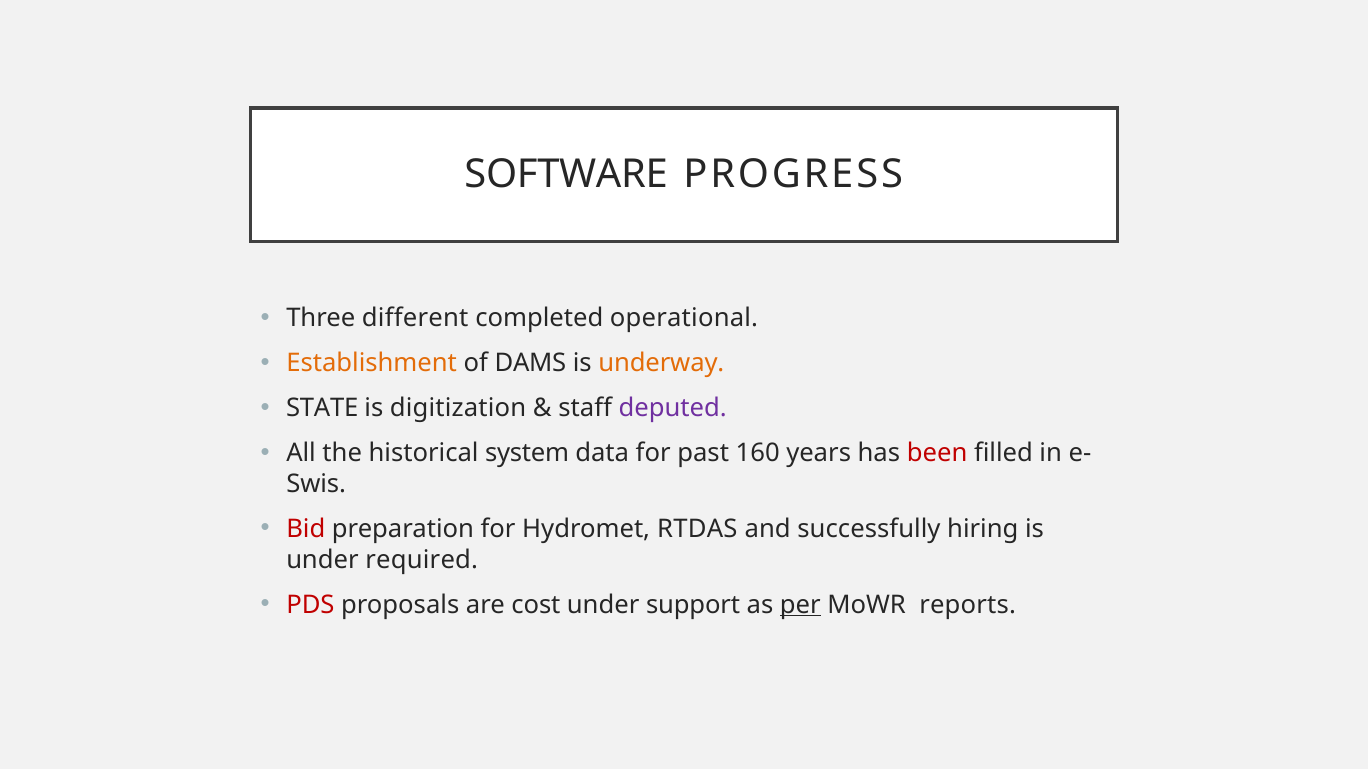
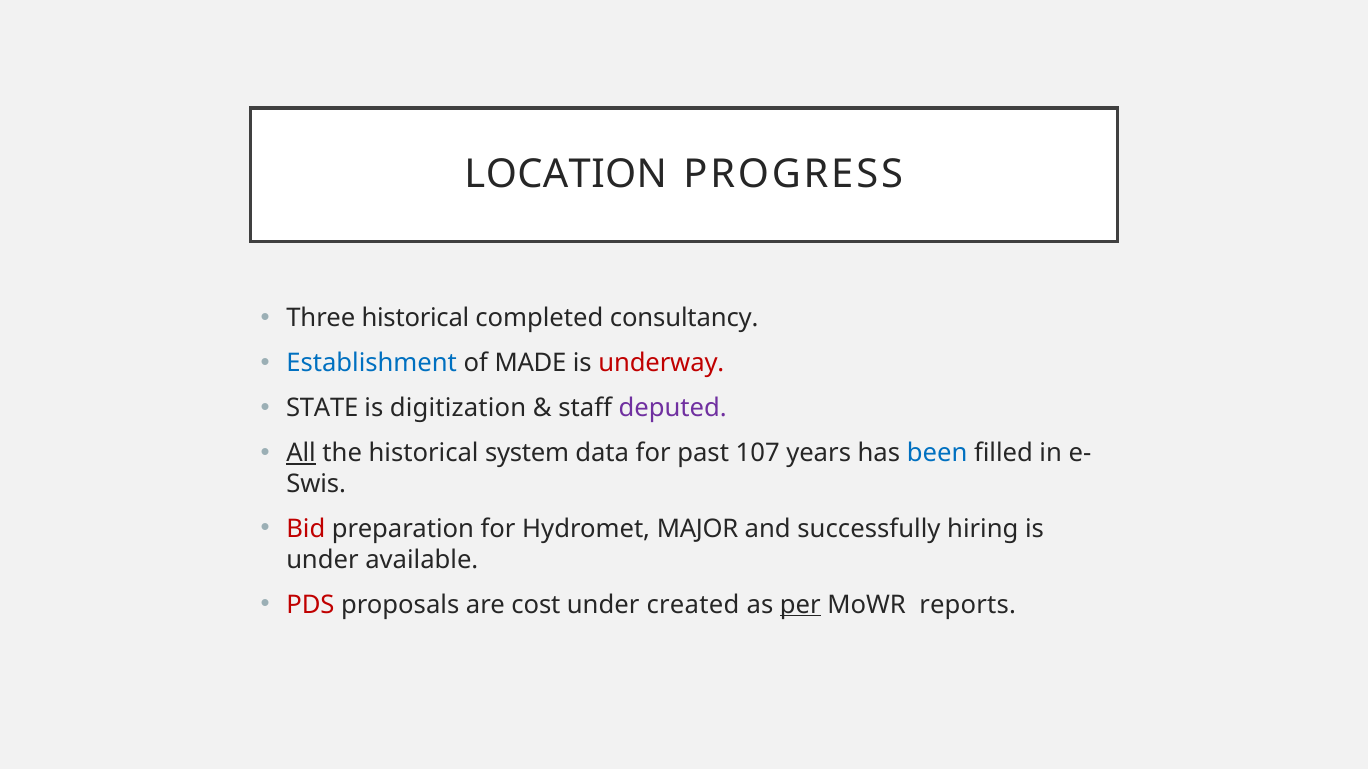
SOFTWARE: SOFTWARE -> LOCATION (566, 175)
Three different: different -> historical (415, 318)
operational: operational -> consultancy (684, 318)
Establishment colour: orange -> blue (372, 363)
DAMS: DAMS -> MADE (530, 363)
underway colour: orange -> red (661, 363)
All underline: none -> present (301, 453)
160: 160 -> 107 (758, 453)
been colour: red -> blue (937, 453)
RTDAS: RTDAS -> MAJOR (698, 529)
required: required -> available (422, 560)
support: support -> created (693, 605)
